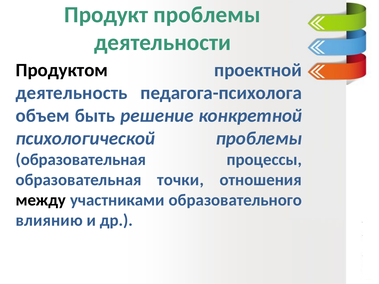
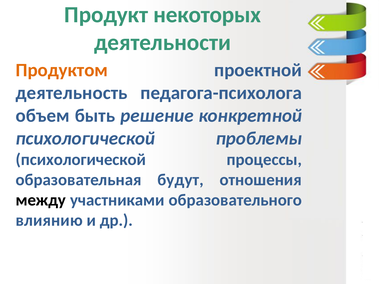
Продукт проблемы: проблемы -> некоторых (207, 15)
Продуктом colour: black -> orange (62, 70)
образовательная: образовательная -> психологической (81, 160)
точки: точки -> будут (181, 180)
